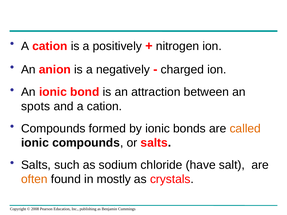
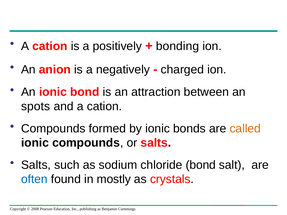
nitrogen: nitrogen -> bonding (178, 46)
chloride have: have -> bond (201, 165)
often colour: orange -> blue (34, 179)
